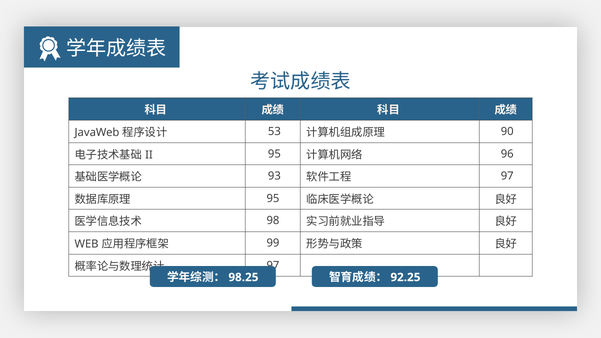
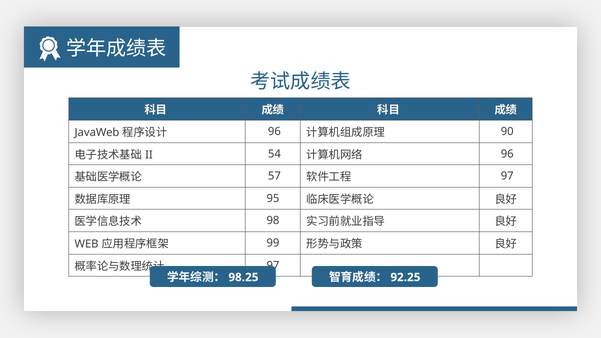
53: 53 -> 96 (274, 132)
95: 95 -> 54 (274, 154)
93: 93 -> 57 (274, 176)
